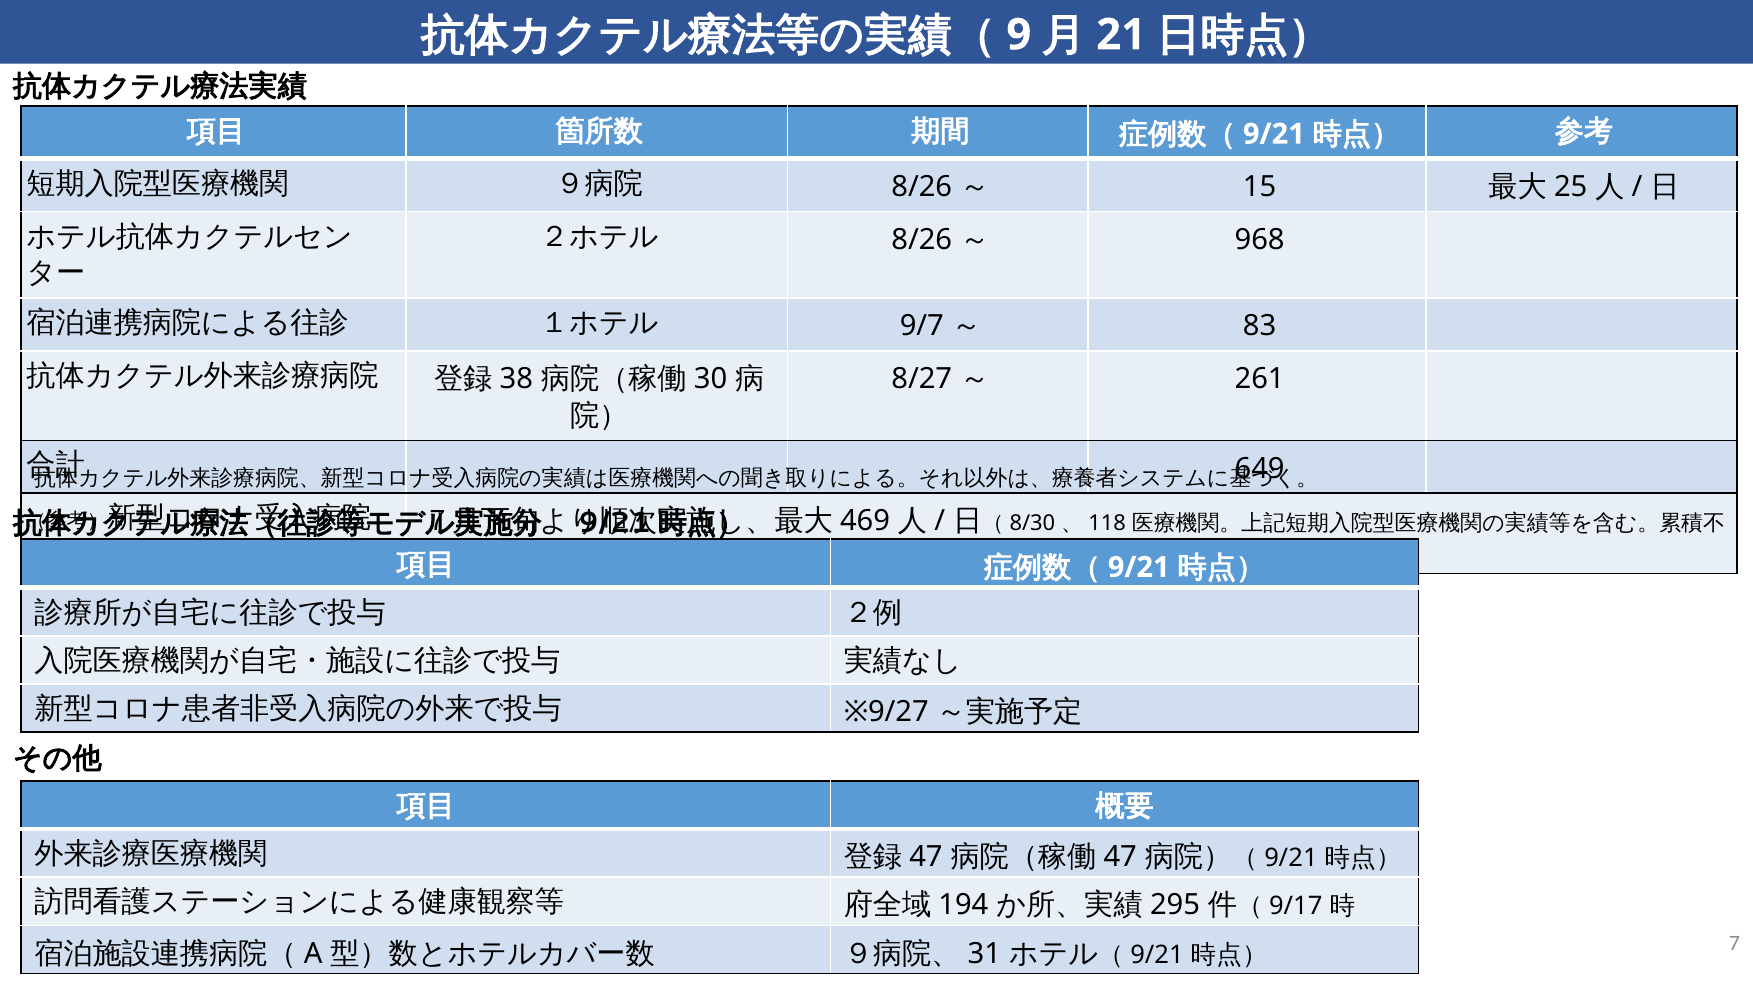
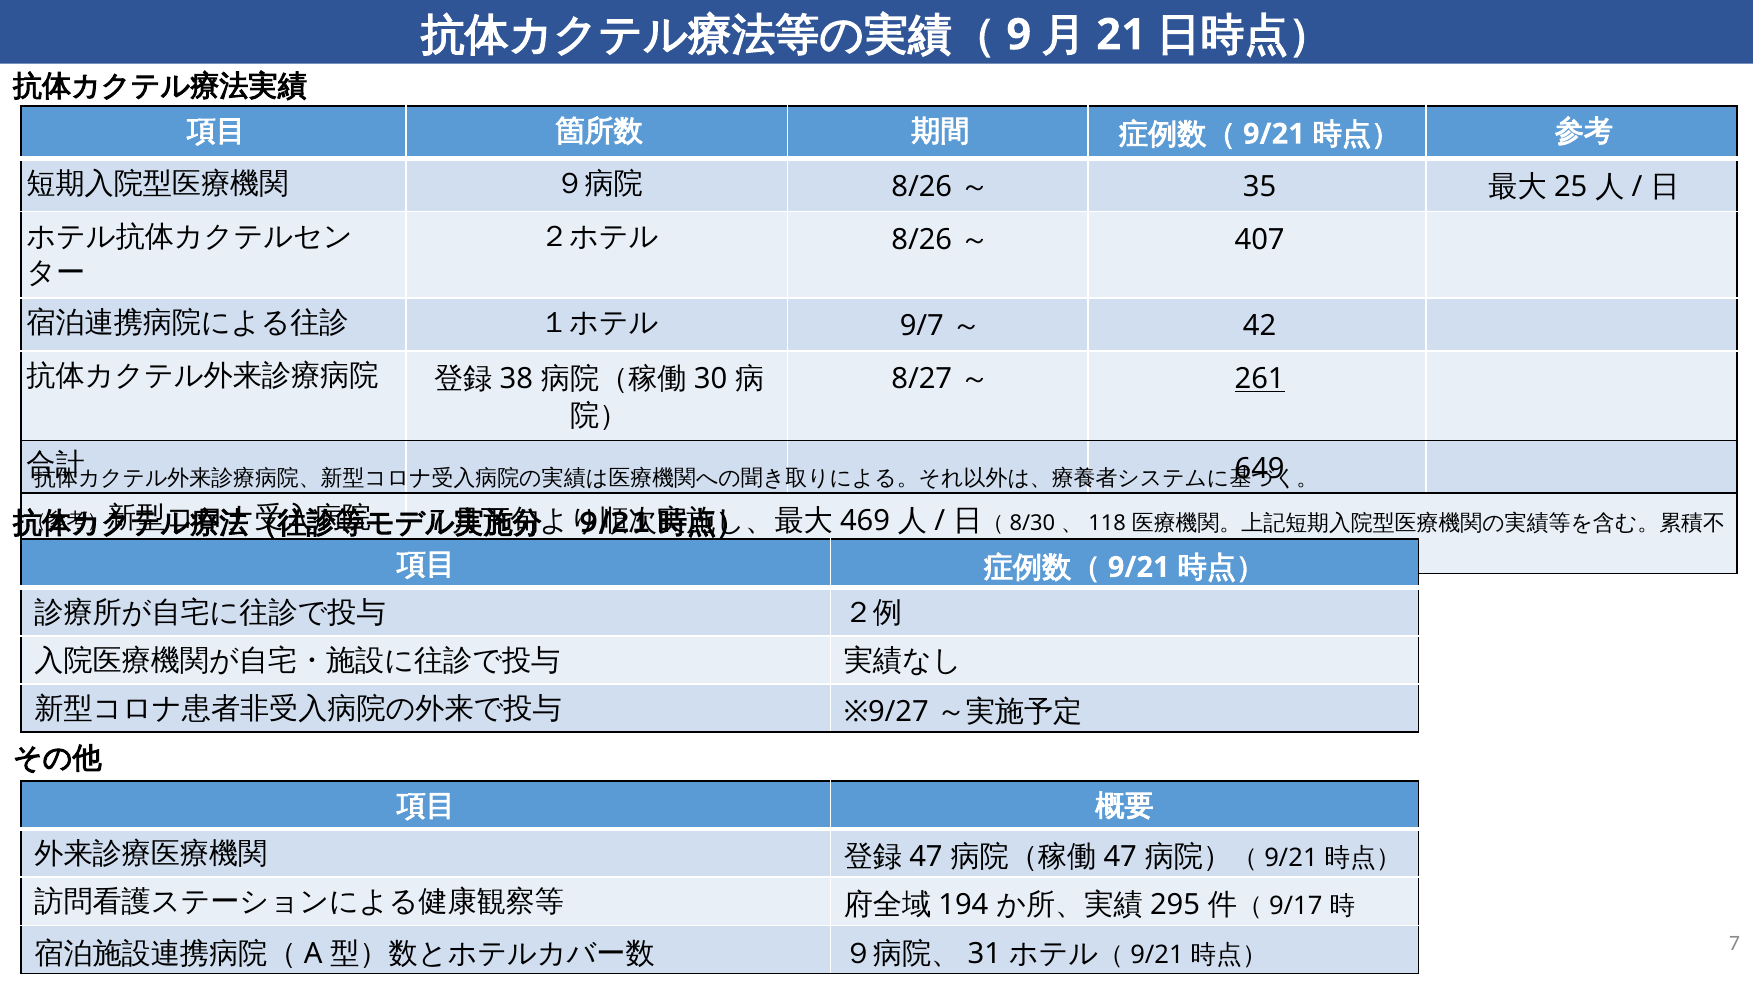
15: 15 -> 35 (1260, 187)
968: 968 -> 407 (1260, 240)
83: 83 -> 42 (1260, 326)
261 underline: none -> present (1260, 379)
